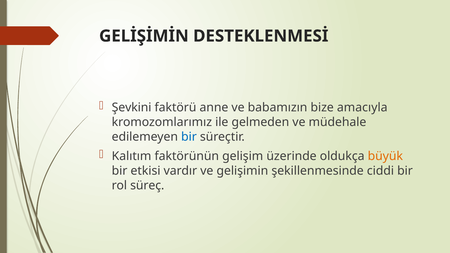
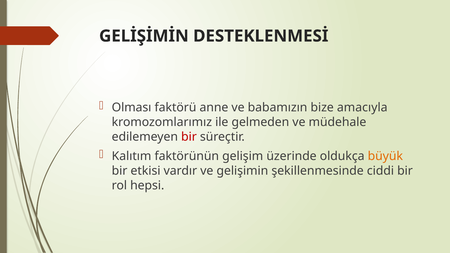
Şevkini: Şevkini -> Olması (132, 107)
bir colour: blue -> red (189, 137)
süreç: süreç -> hepsi (147, 185)
